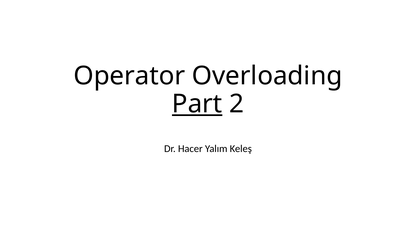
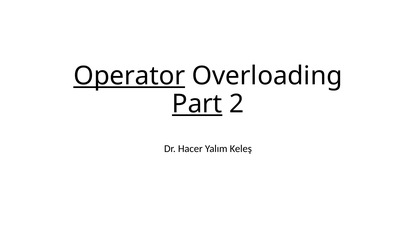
Operator underline: none -> present (129, 76)
